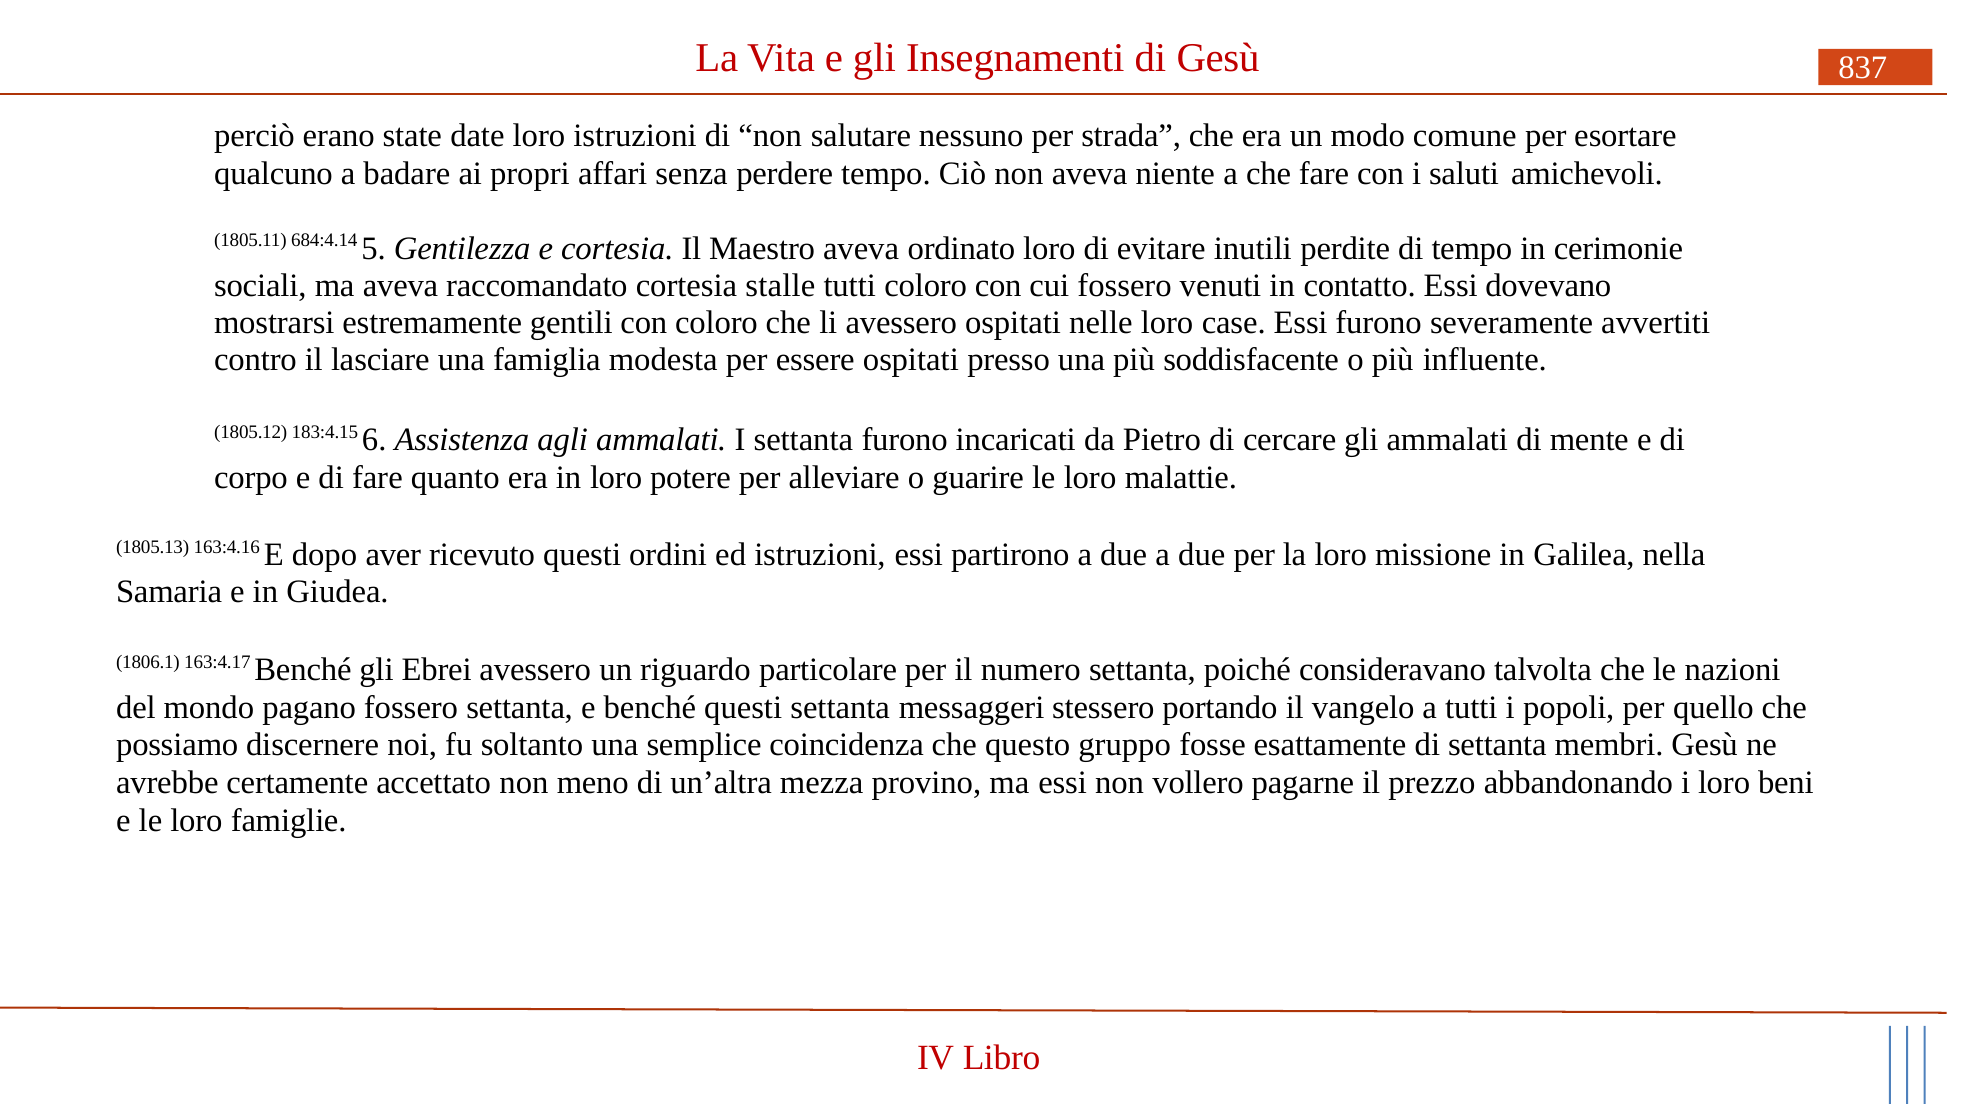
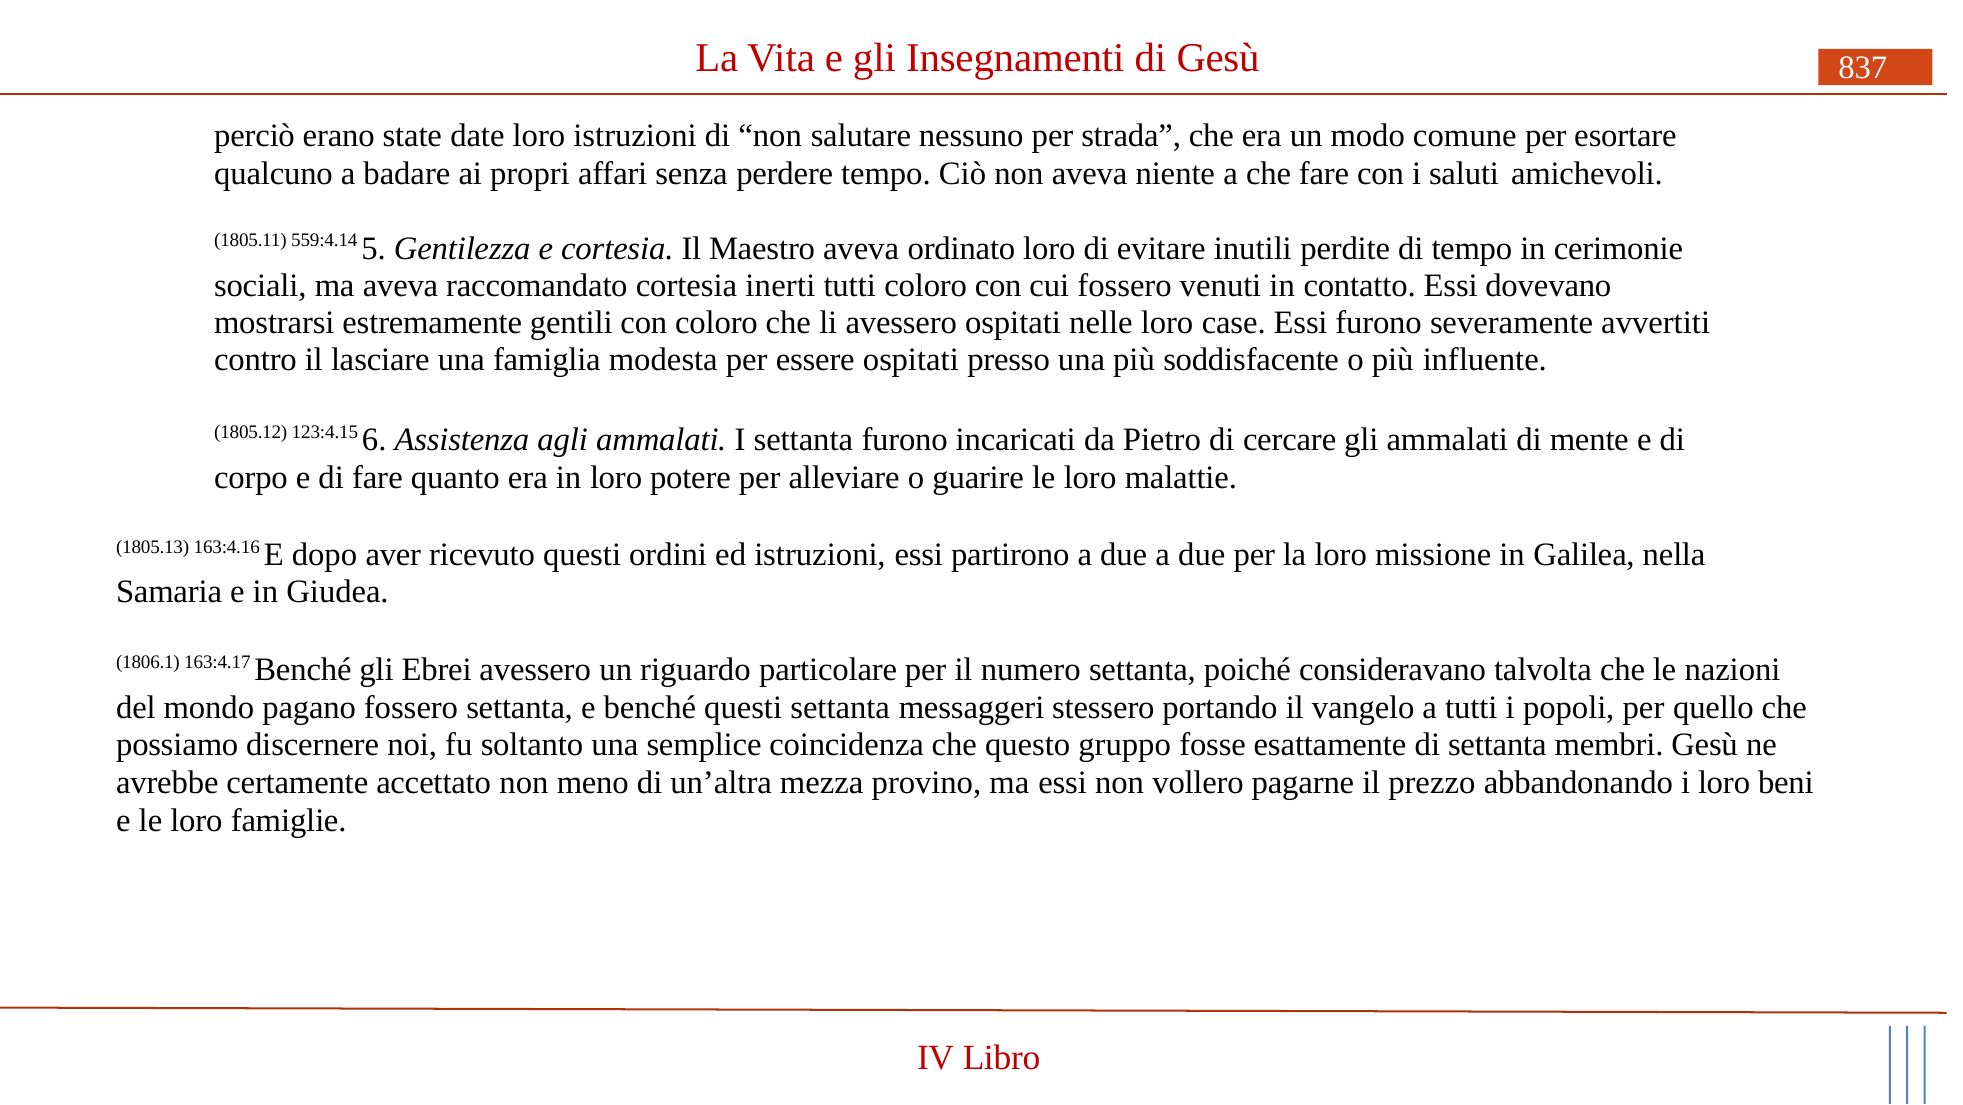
684:4.14: 684:4.14 -> 559:4.14 (324, 240)
stalle: stalle -> inerti (780, 286)
183:4.15: 183:4.15 -> 123:4.15 (325, 432)
